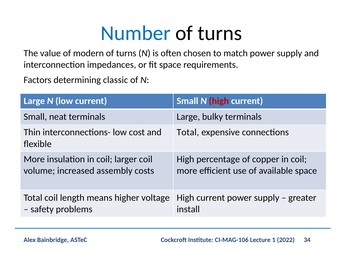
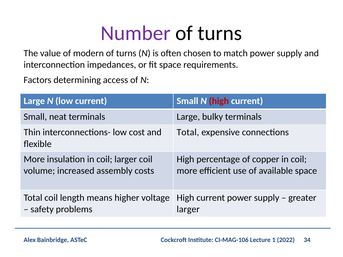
Number colour: blue -> purple (136, 33)
classic: classic -> access (116, 80)
install: install -> larger (188, 210)
